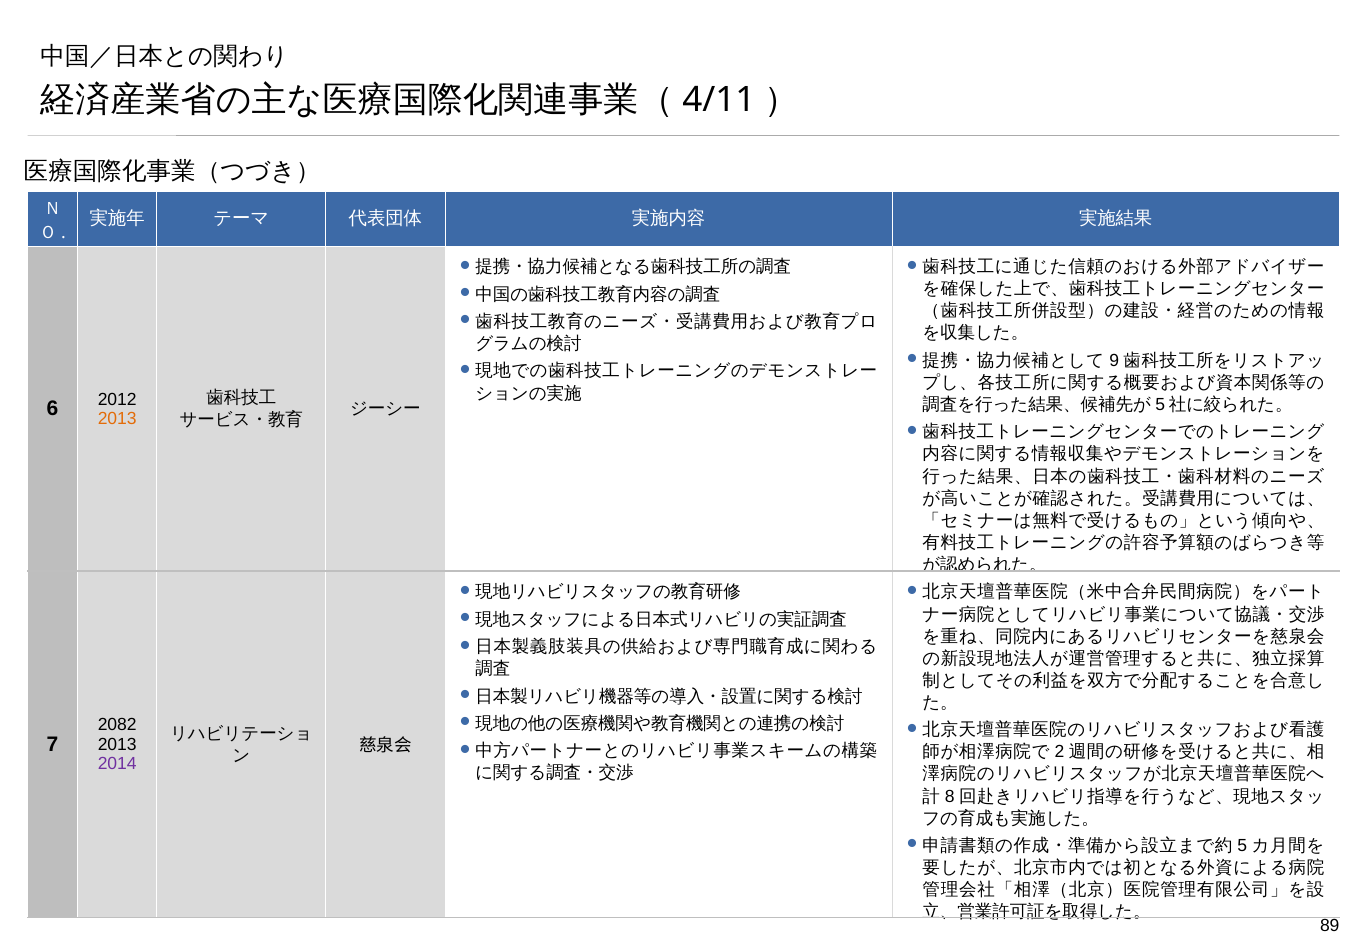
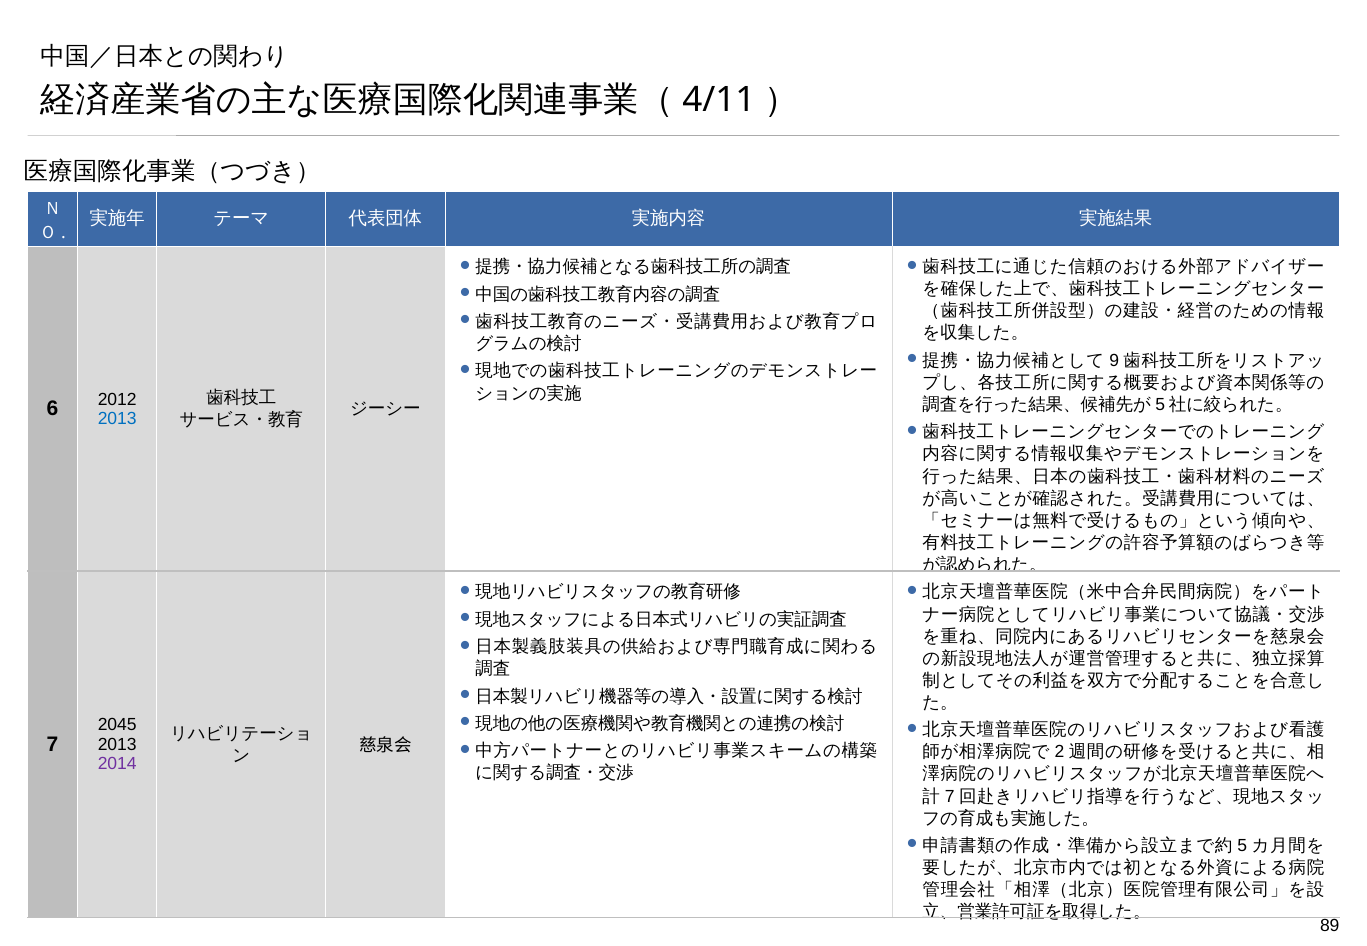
2013 colour: orange -> blue (117, 419)
2082: 2082 -> 2045 (117, 725)
8: 8 -> 7 (950, 797)
